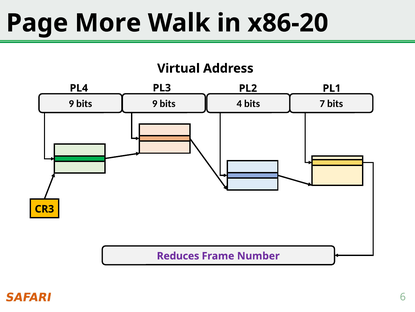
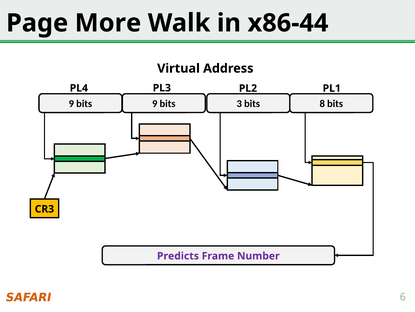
x86-20: x86-20 -> x86-44 (288, 23)
4: 4 -> 3 (239, 104)
7: 7 -> 8 (322, 104)
Reduces: Reduces -> Predicts (178, 255)
